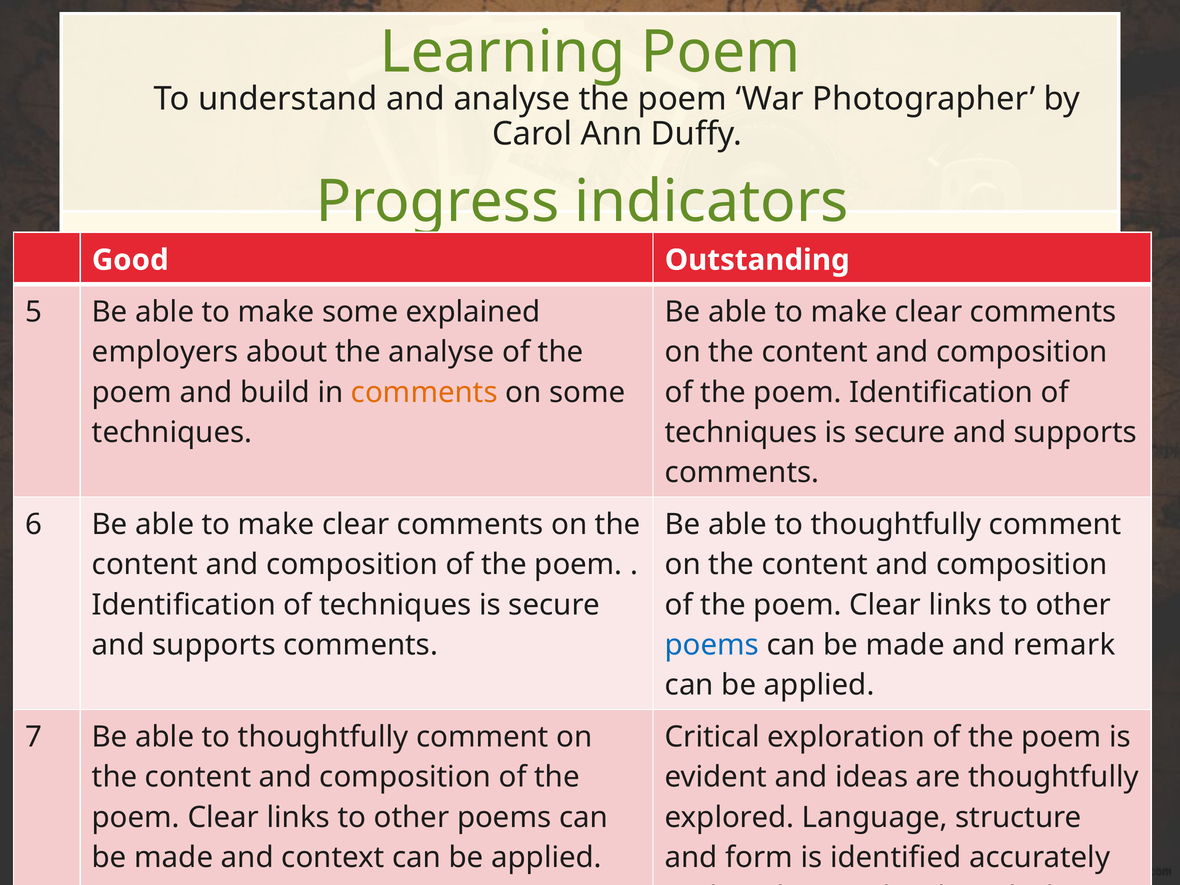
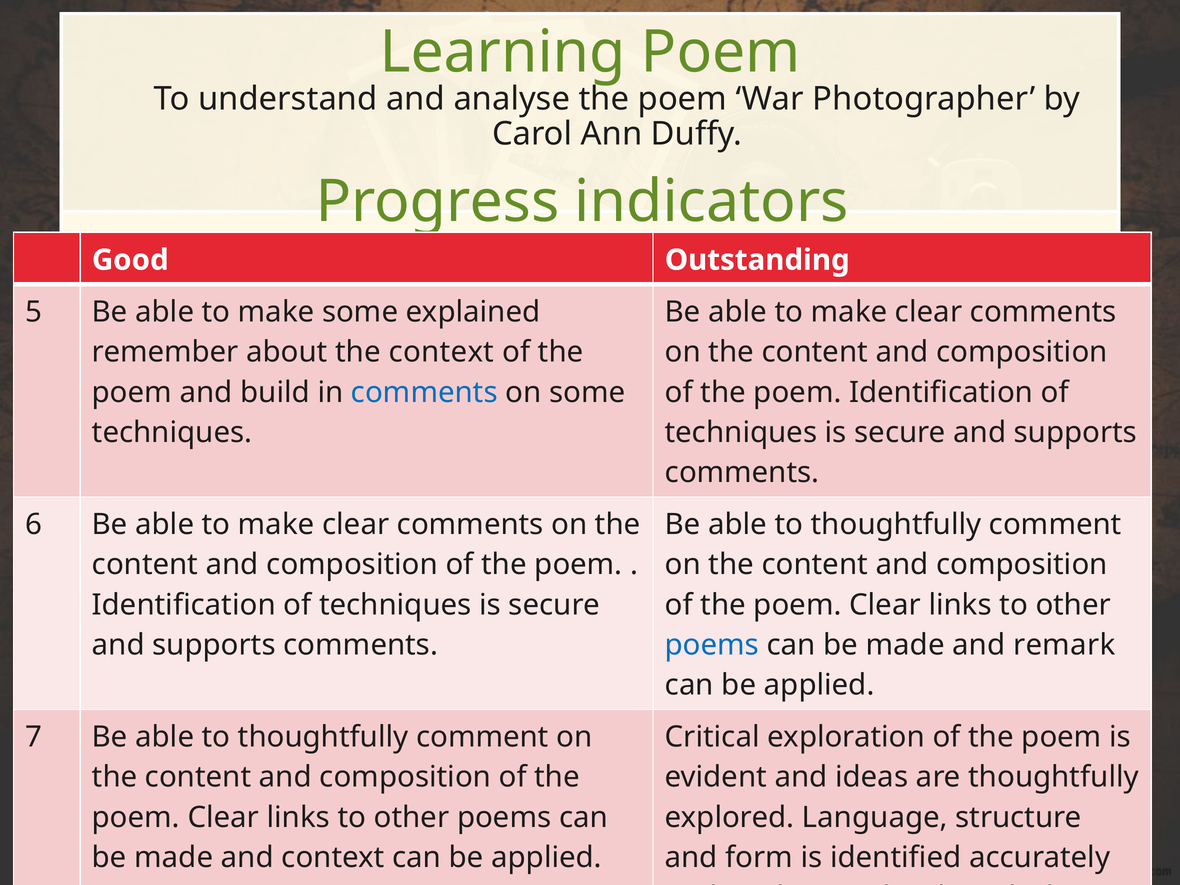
employers: employers -> remember (165, 352)
the analyse: analyse -> context (441, 352)
comments colour: orange -> blue (424, 392)
